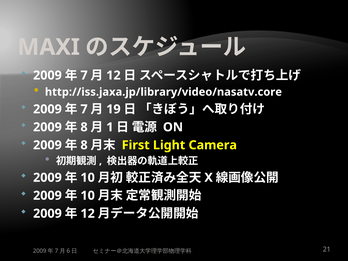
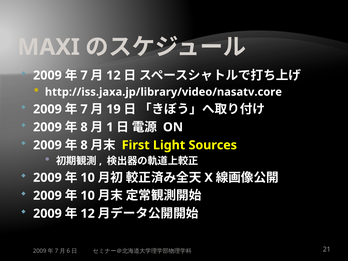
Camera: Camera -> Sources (213, 145)
